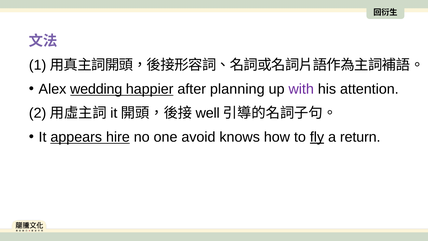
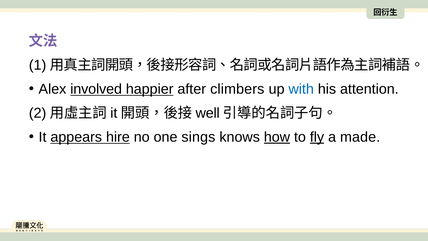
wedding: wedding -> involved (96, 89)
planning: planning -> climbers (237, 89)
with colour: purple -> blue (301, 89)
avoid: avoid -> sings (198, 137)
how underline: none -> present (277, 137)
return: return -> made (360, 137)
